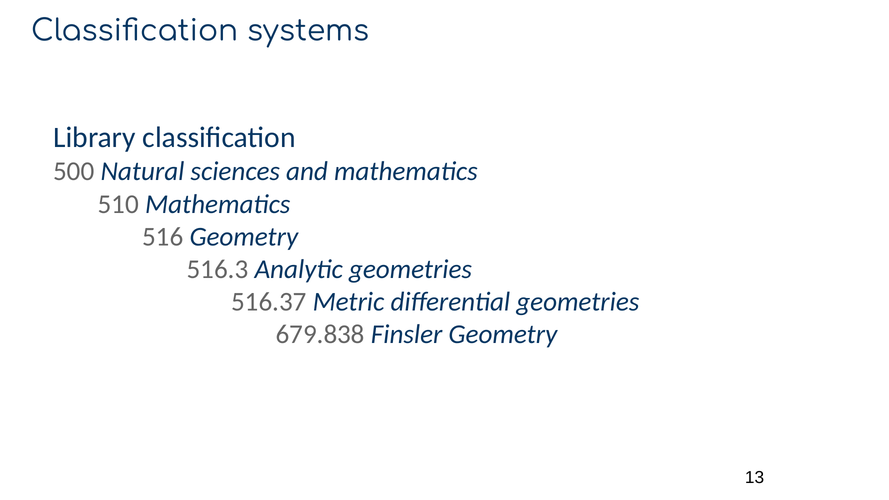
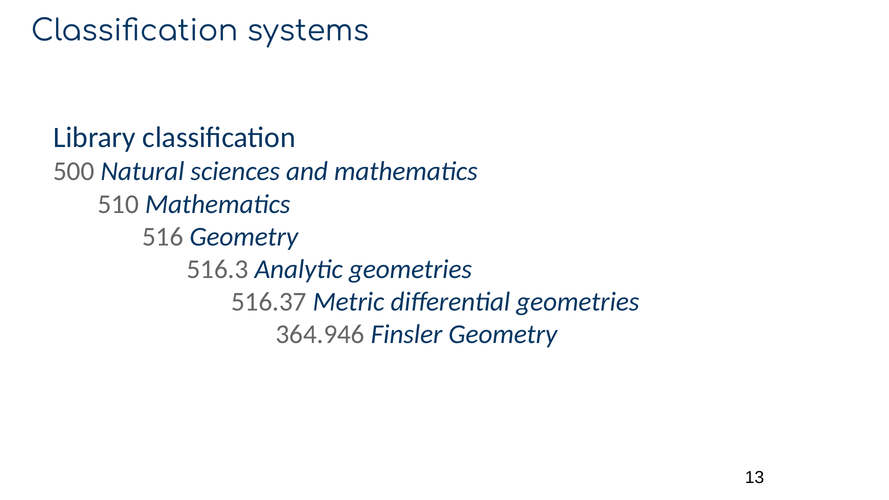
679.838: 679.838 -> 364.946 (320, 334)
